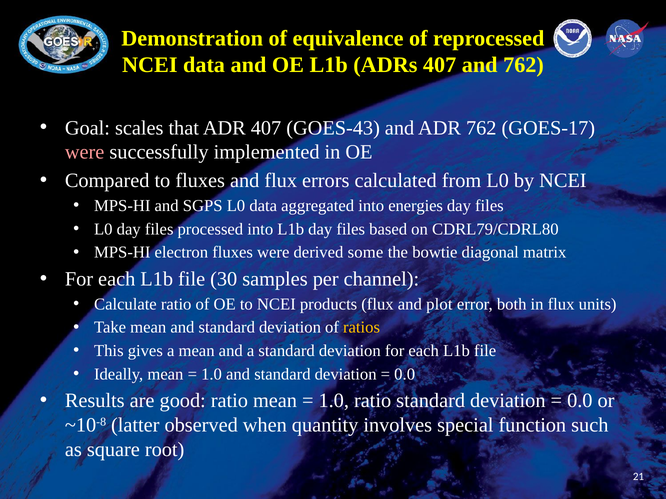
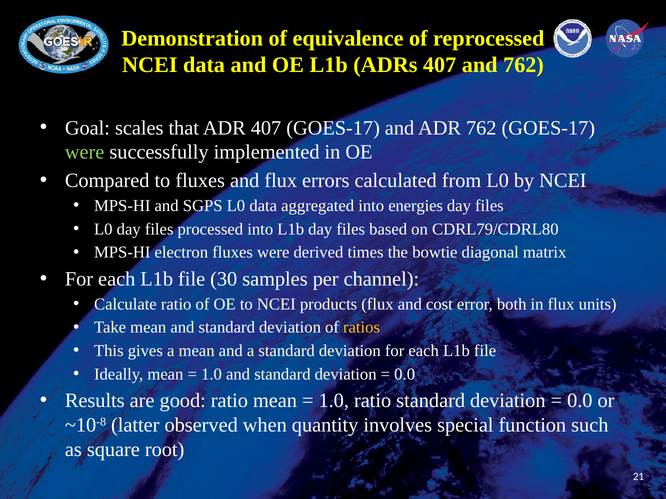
407 GOES-43: GOES-43 -> GOES-17 (333, 128)
were colour: pink -> light green (85, 152)
some: some -> times (366, 253)
plot: plot -> cost (439, 305)
